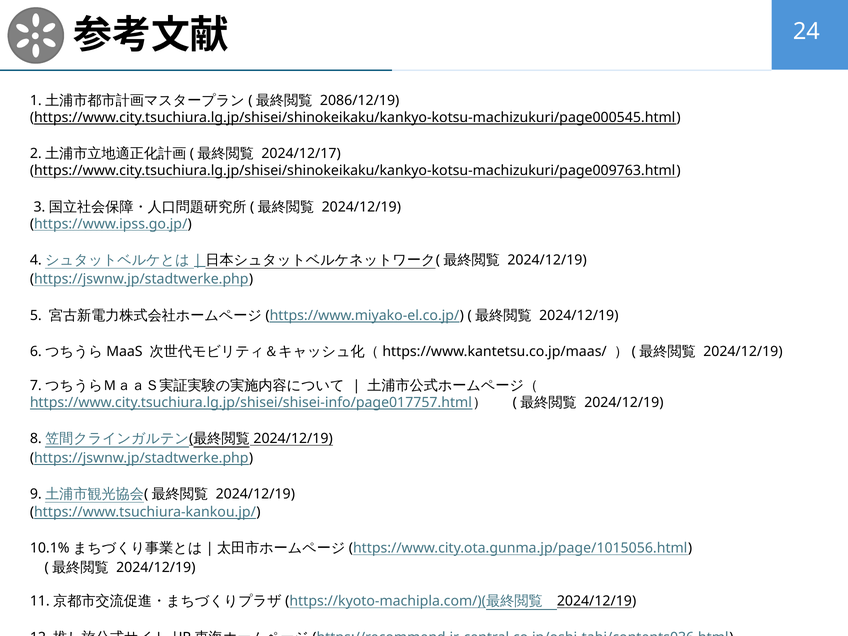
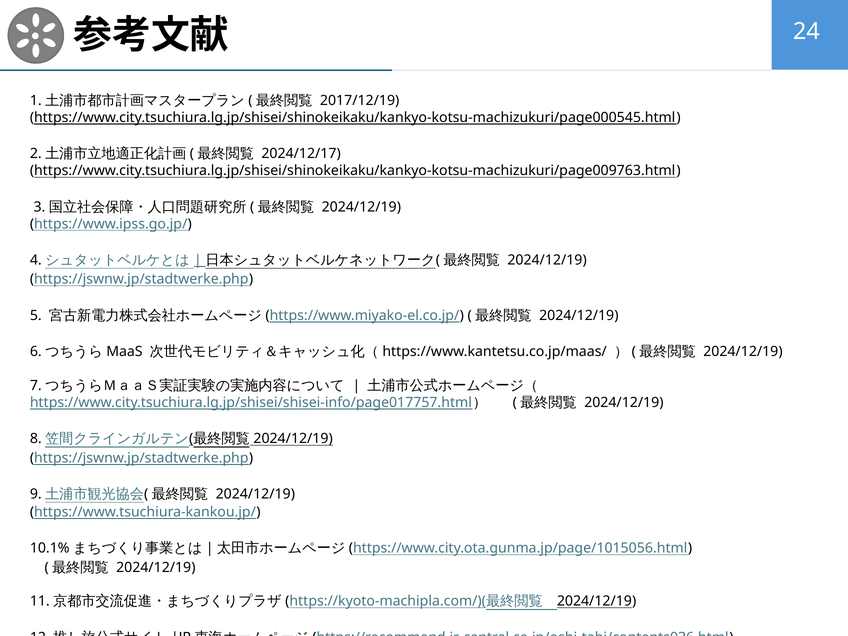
2086/12/19: 2086/12/19 -> 2017/12/19 (360, 101)
